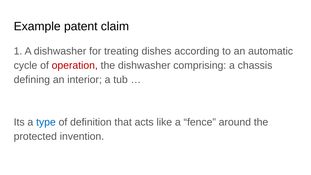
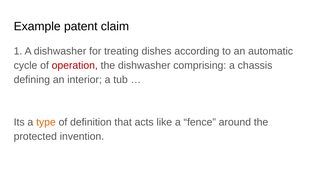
type colour: blue -> orange (46, 122)
